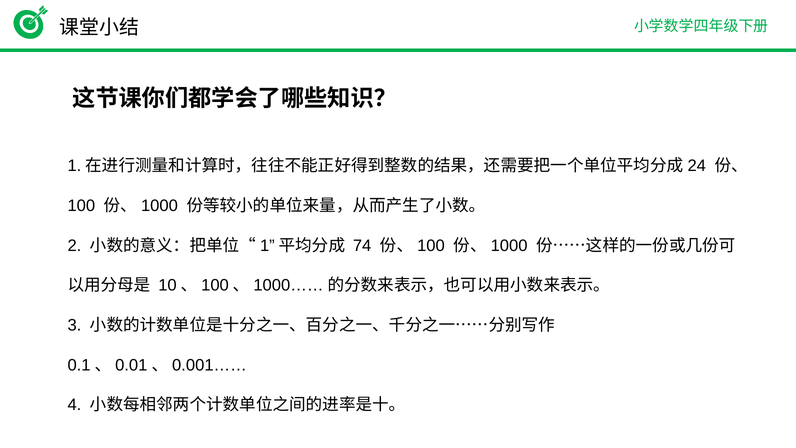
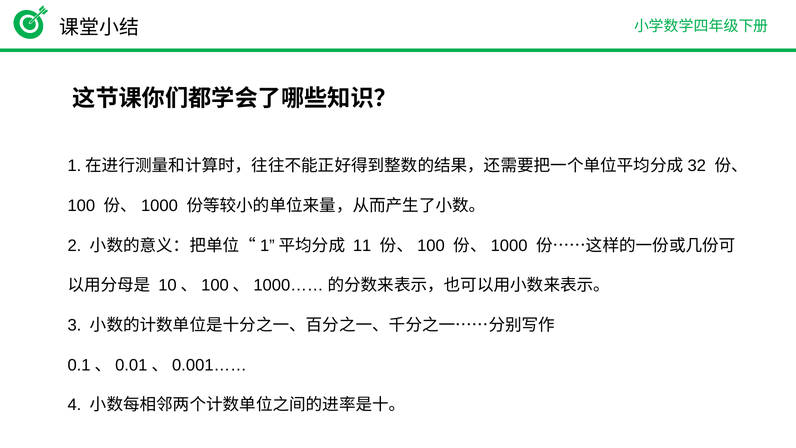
24: 24 -> 32 (697, 166)
74: 74 -> 11 (362, 246)
